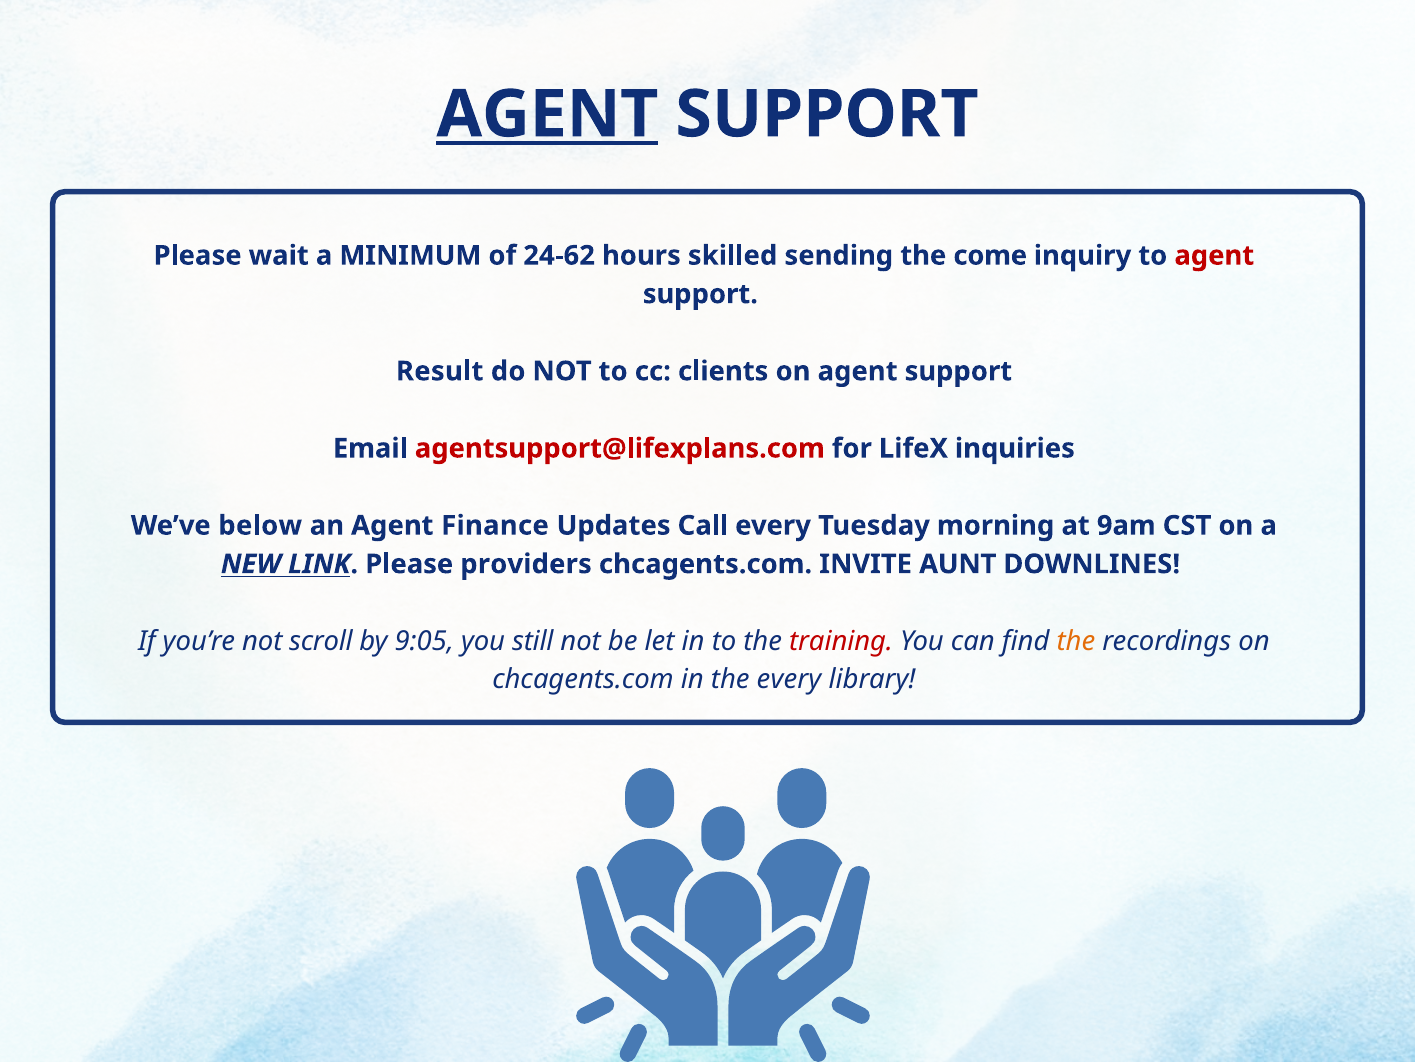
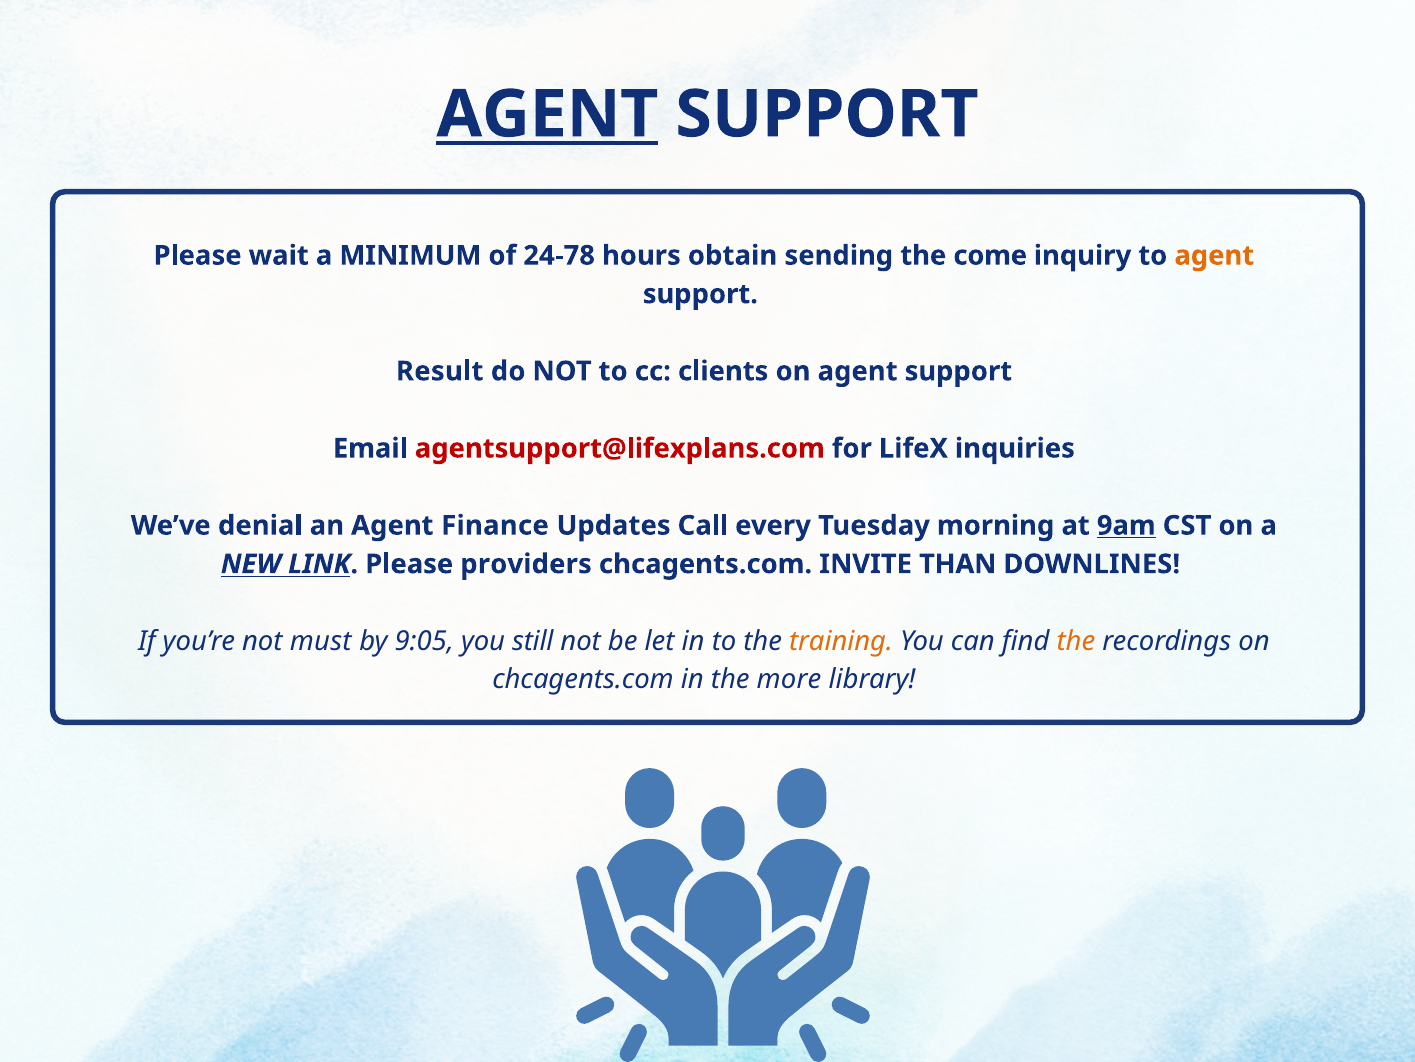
24-62: 24-62 -> 24-78 (559, 255)
skilled: skilled -> obtain (733, 255)
agent colour: red -> orange (1214, 255)
below: below -> denial (260, 525)
9am underline: none -> present (1126, 525)
AUNT: AUNT -> THAN (958, 564)
scroll: scroll -> must (321, 641)
training colour: red -> orange (841, 641)
the every: every -> more (789, 679)
